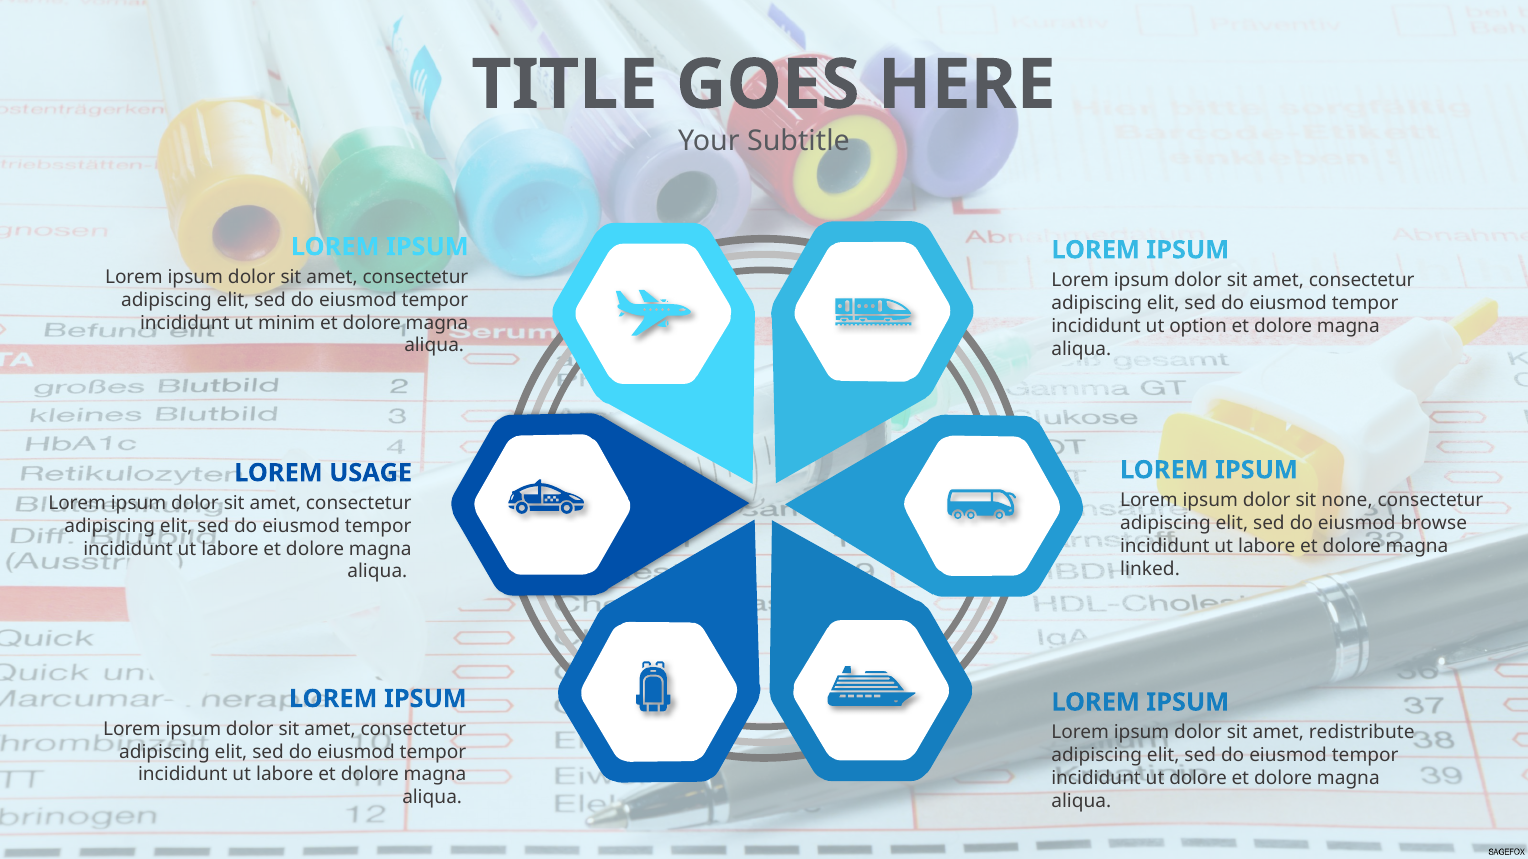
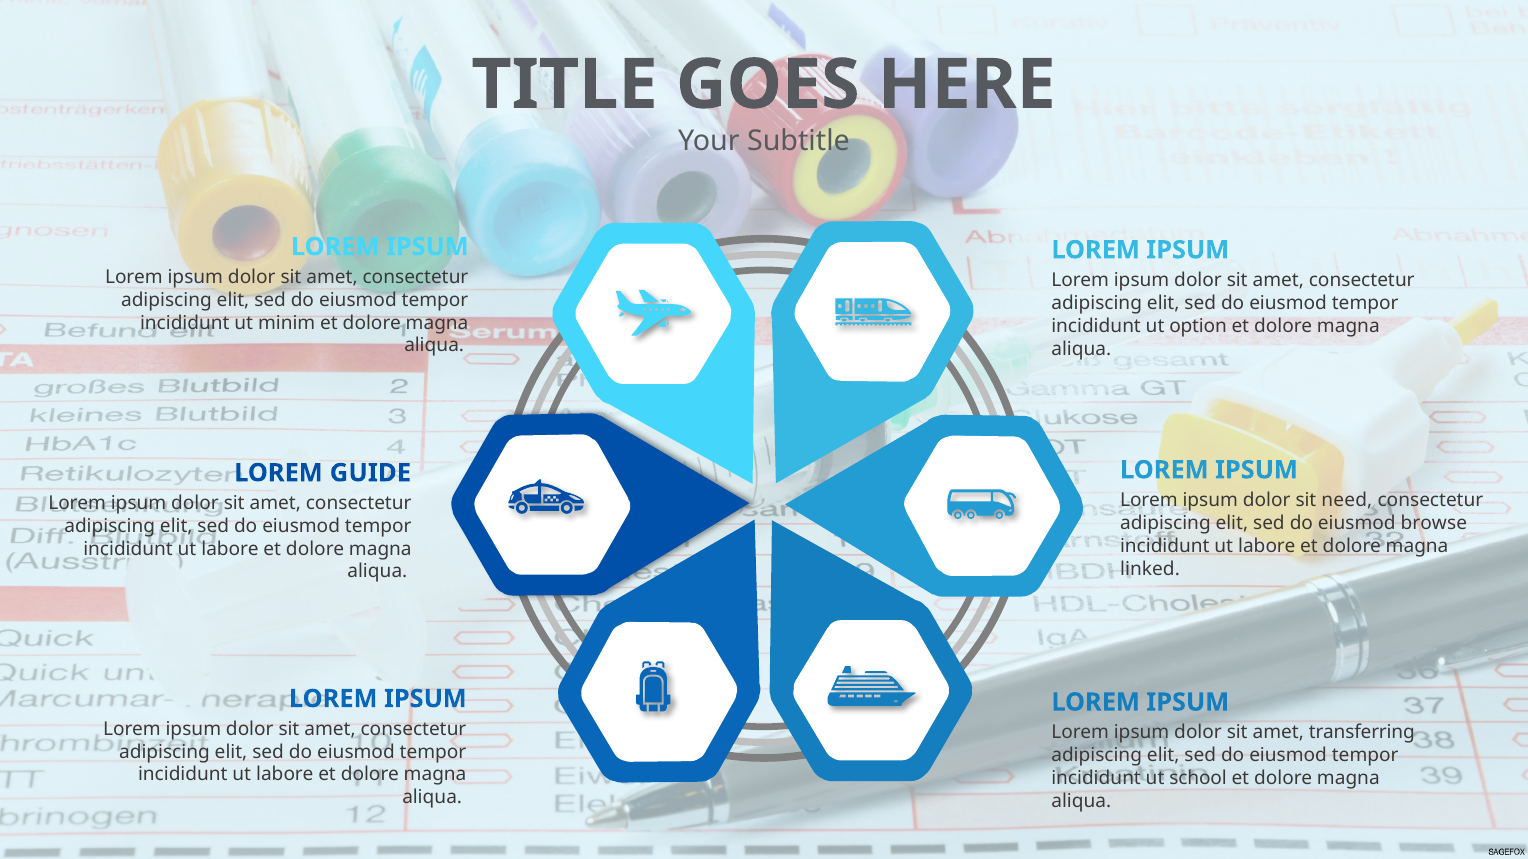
USAGE: USAGE -> GUIDE (370, 473)
none: none -> need (1347, 500)
redistribute: redistribute -> transferring (1362, 733)
ut dolore: dolore -> school (1198, 779)
